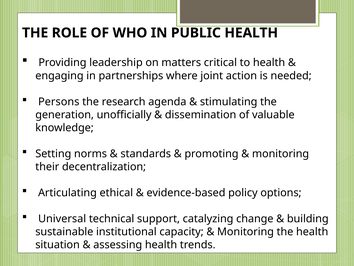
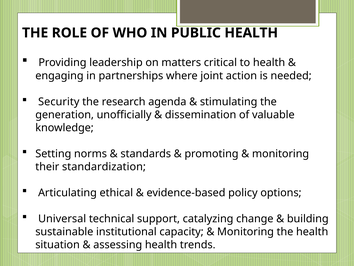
Persons: Persons -> Security (59, 102)
decentralization: decentralization -> standardization (104, 166)
